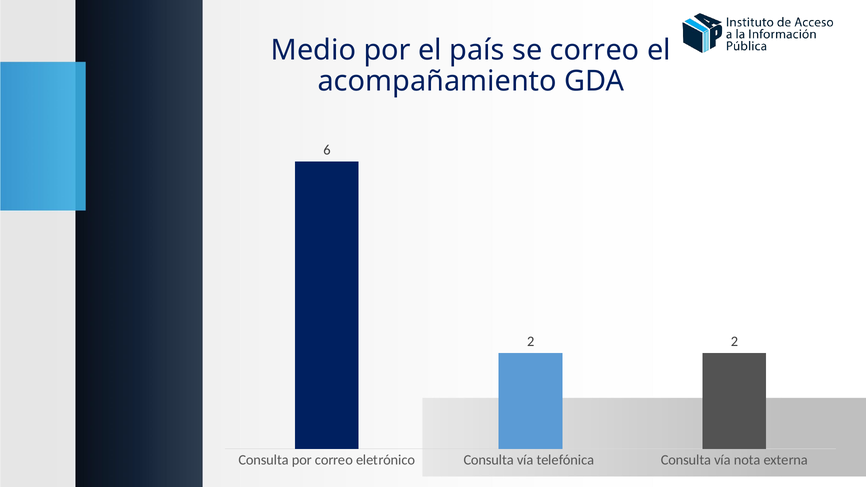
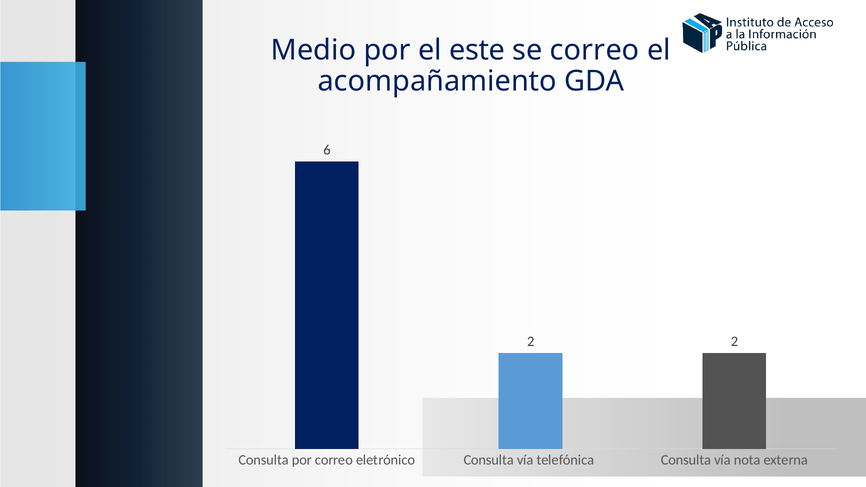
país: país -> este (477, 50)
